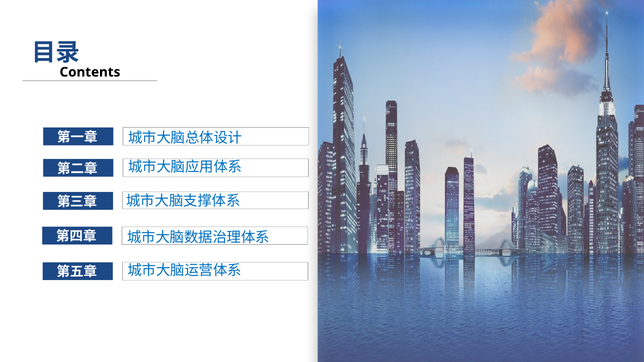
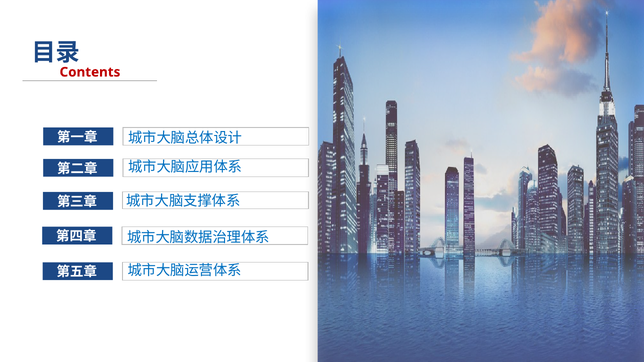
Contents colour: black -> red (90, 72)
